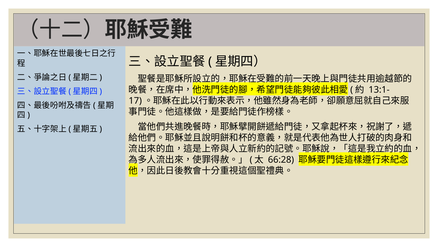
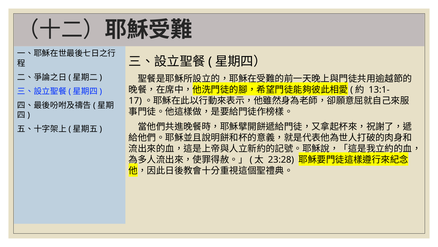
66:28: 66:28 -> 23:28 (281, 159)
